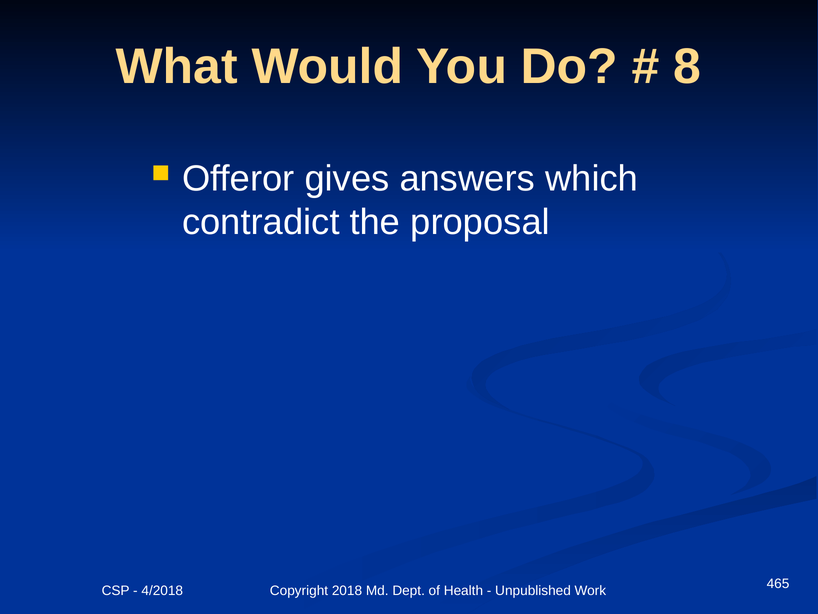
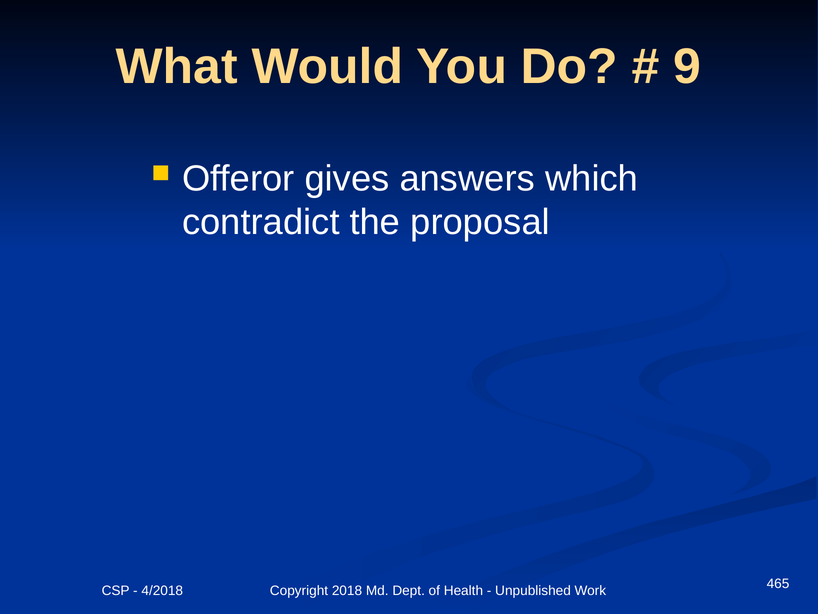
8: 8 -> 9 (687, 67)
